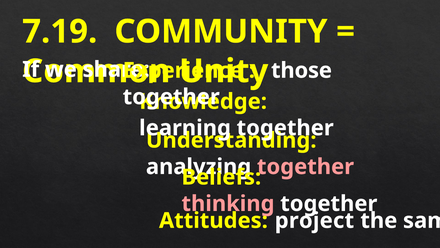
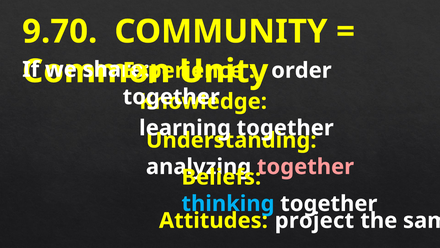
7.19: 7.19 -> 9.70 (60, 32)
those: those -> order (301, 70)
thinking colour: pink -> light blue (228, 203)
